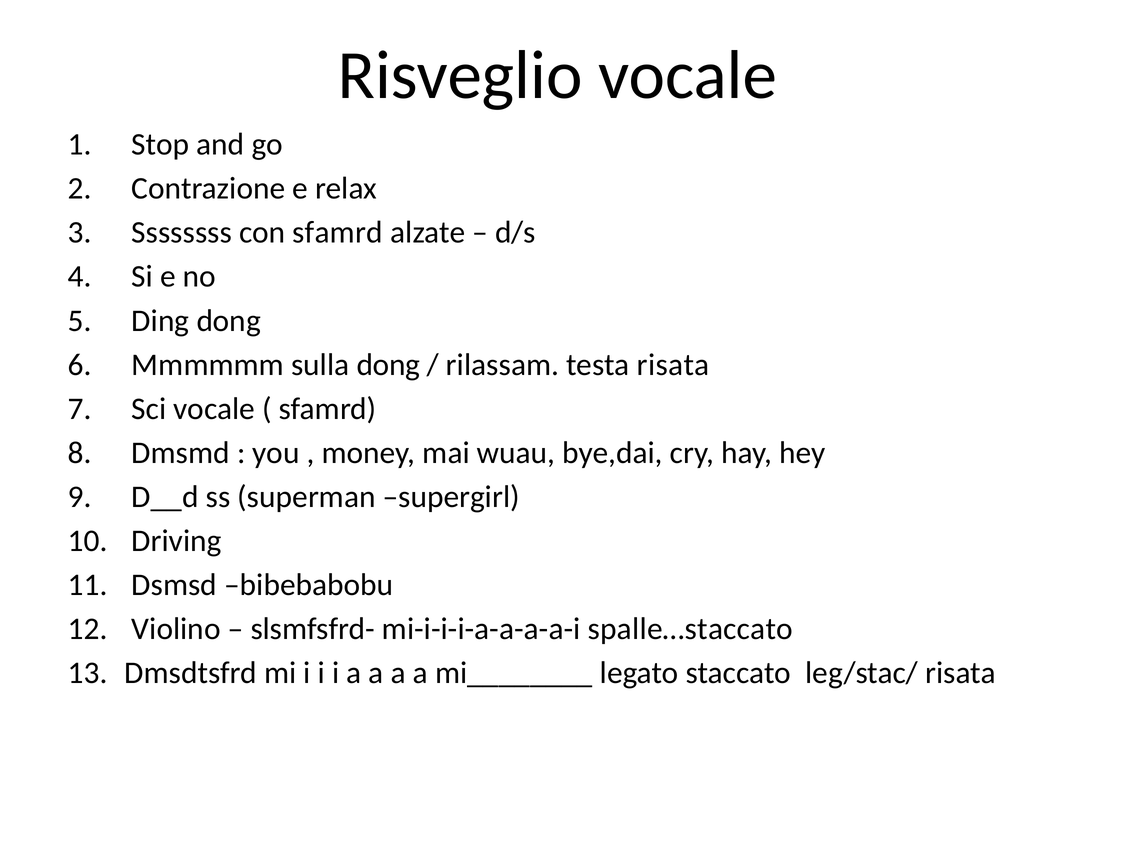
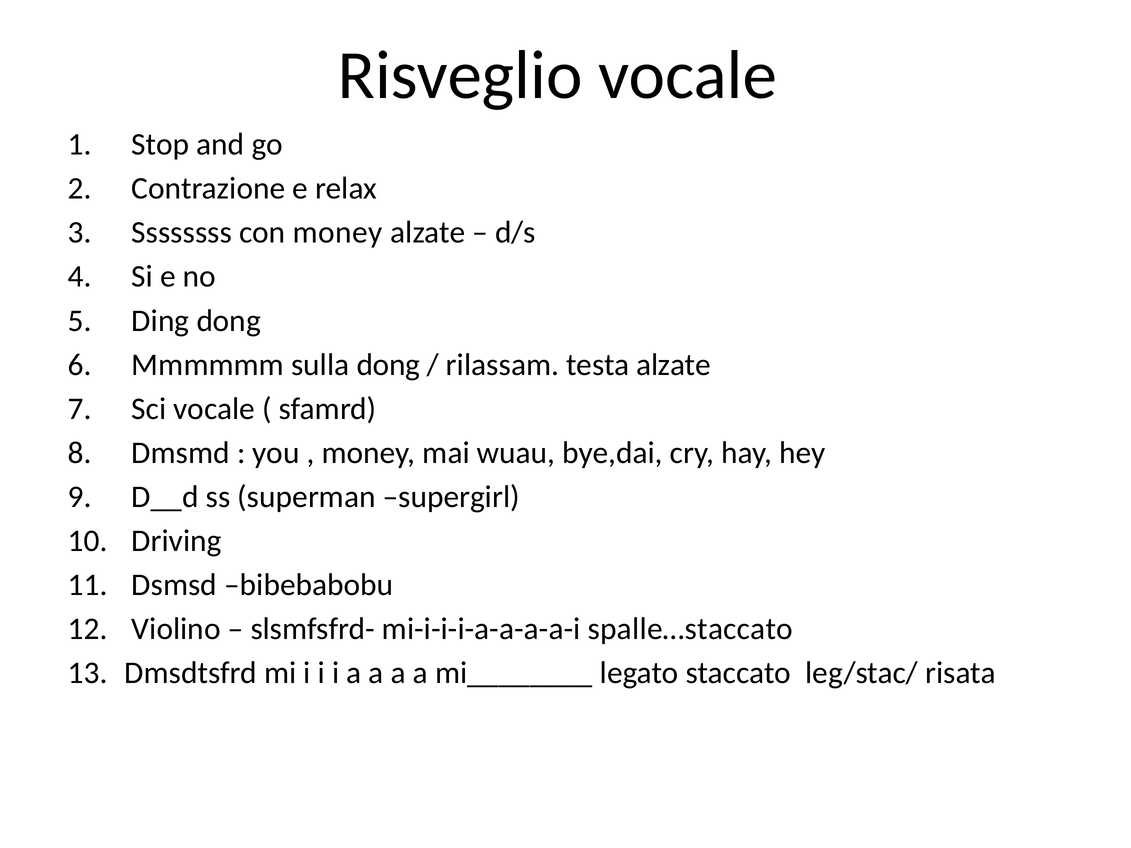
con sfamrd: sfamrd -> money (338, 233)
testa risata: risata -> alzate (673, 365)
